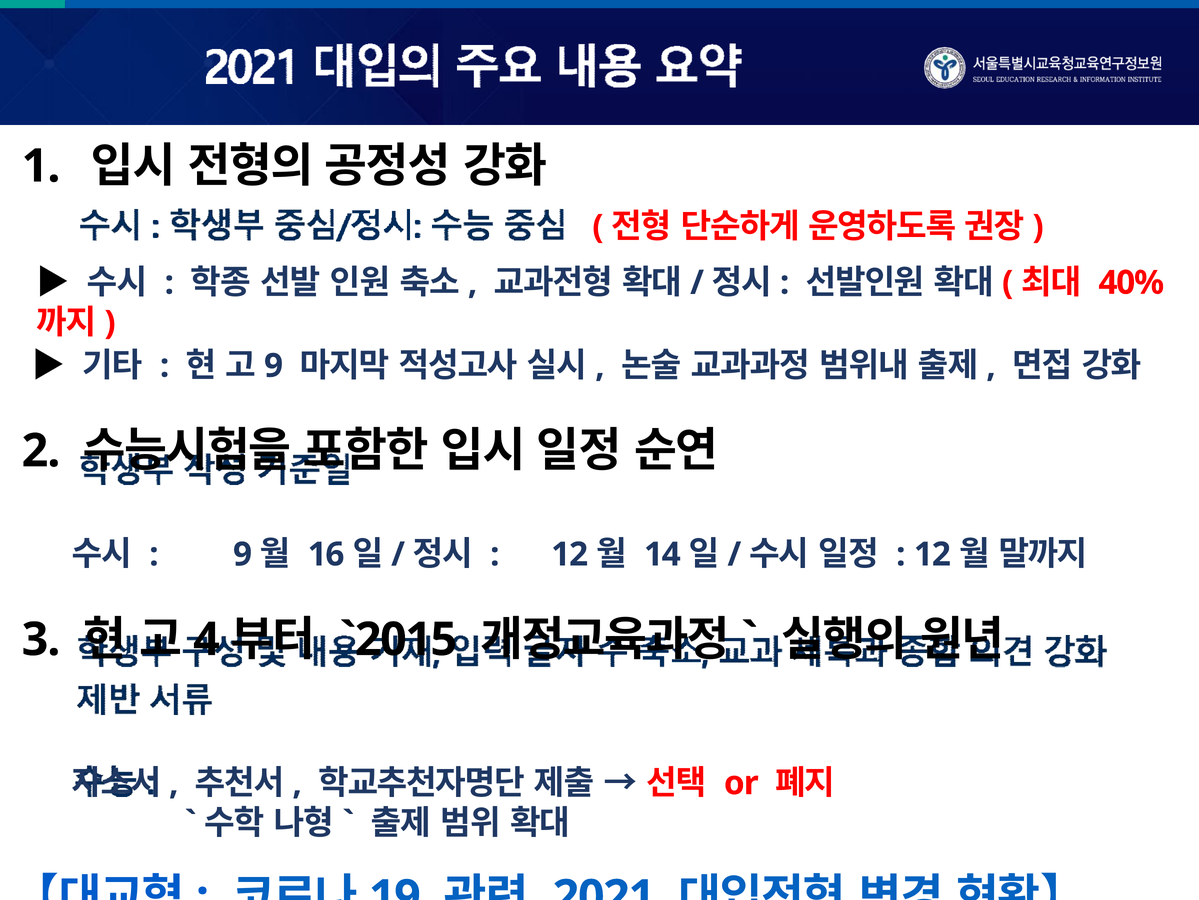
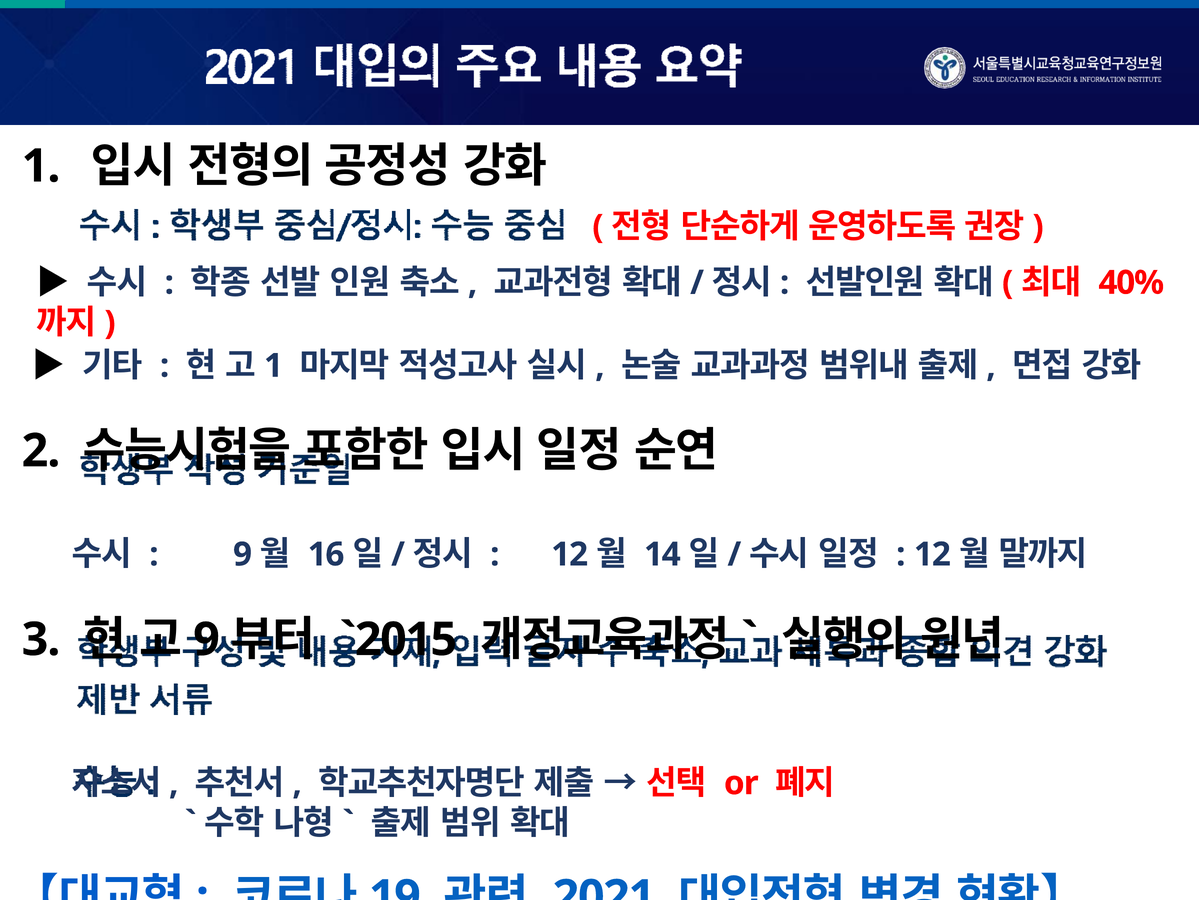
9: 9 -> 1 (274, 366)
4: 4 -> 9 (207, 639)
